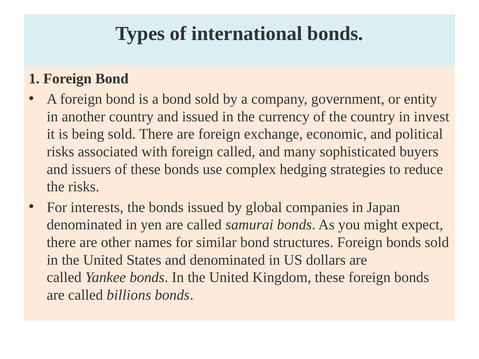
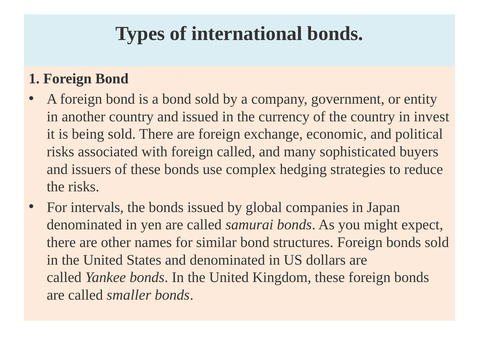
interests: interests -> intervals (97, 207)
billions: billions -> smaller (129, 295)
